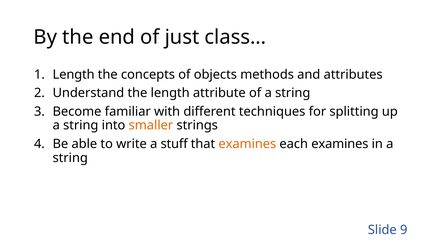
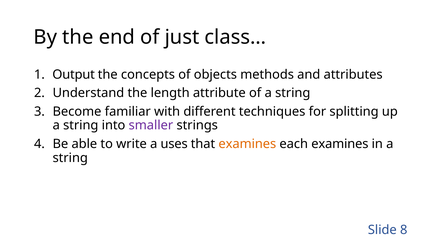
Length: Length -> Output (74, 75)
smaller colour: orange -> purple (151, 125)
stuff: stuff -> uses (174, 144)
9: 9 -> 8 (404, 230)
